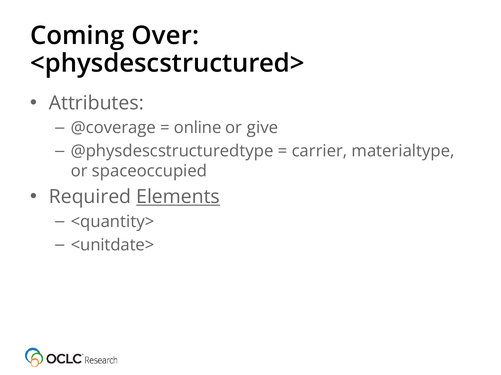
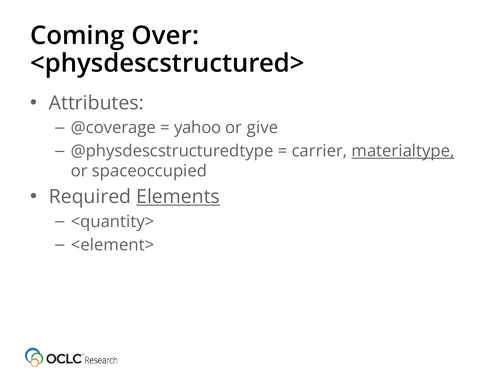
online: online -> yahoo (198, 128)
materialtype underline: none -> present (403, 151)
<unitdate>: <unitdate> -> <element> (113, 245)
